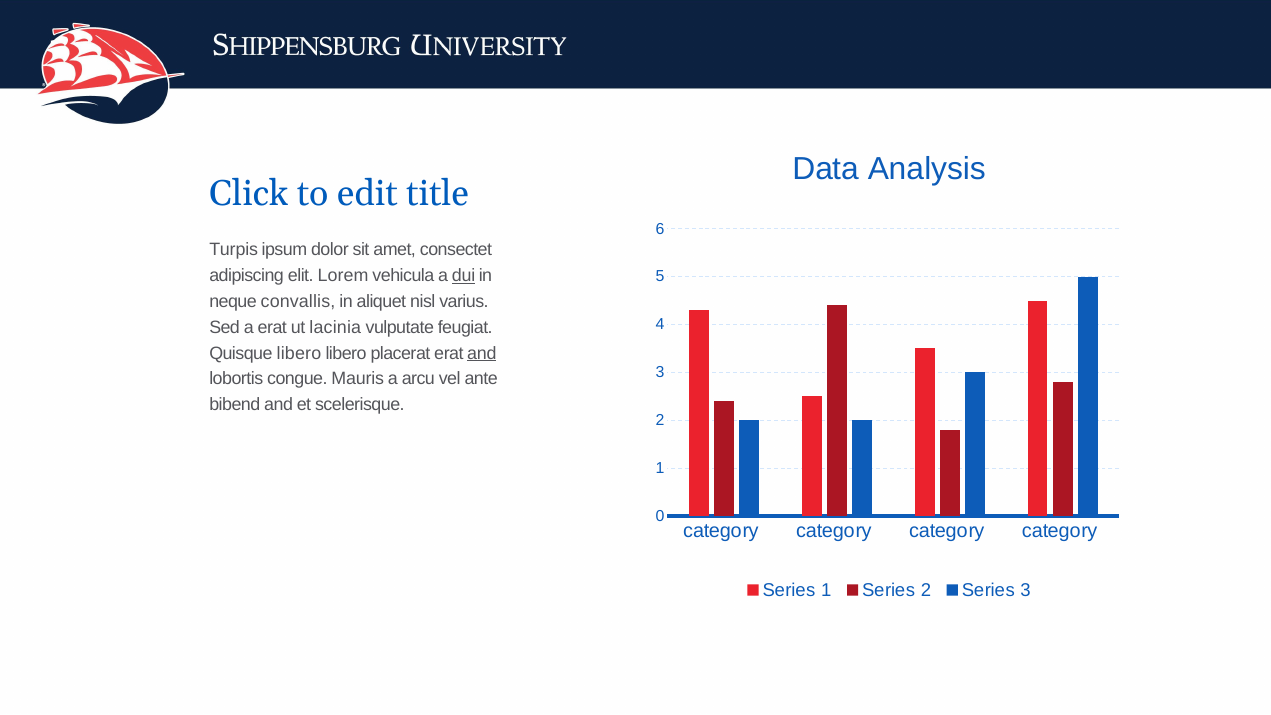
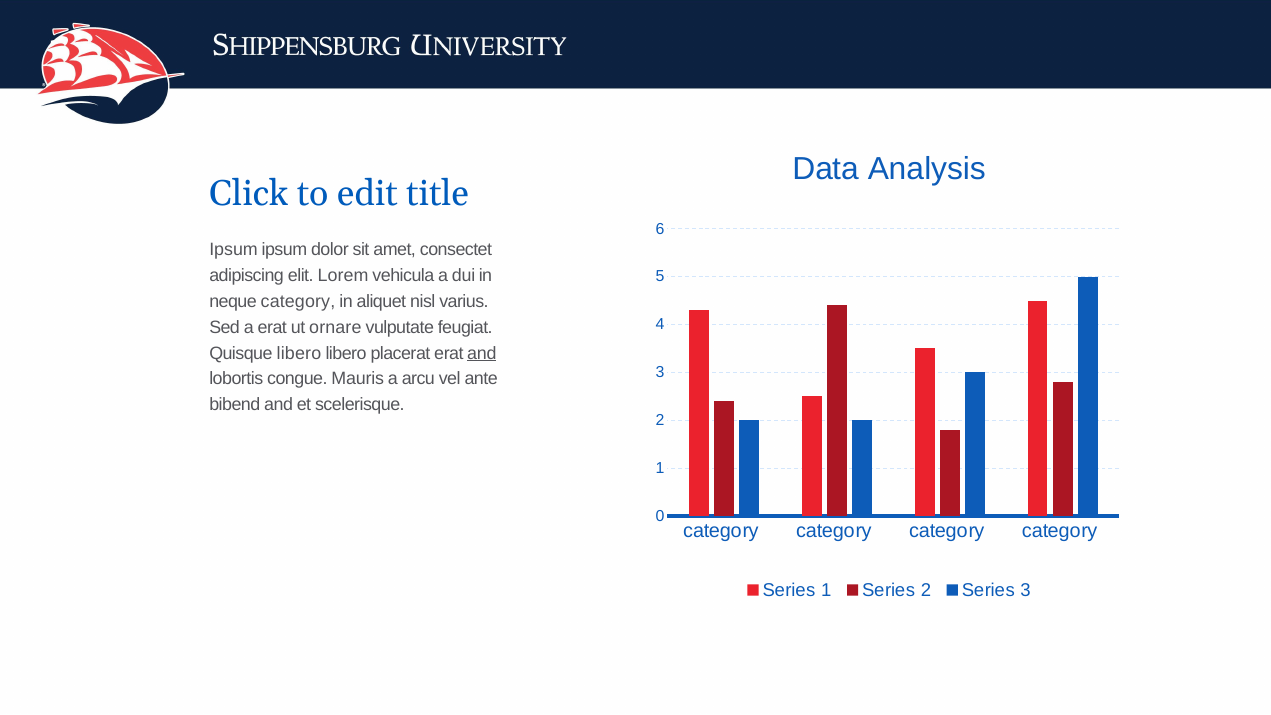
Turpis: Turpis -> Ipsum (234, 250)
dui underline: present -> none (464, 276)
neque convallis: convallis -> category (298, 302)
lacinia: lacinia -> ornare (335, 327)
